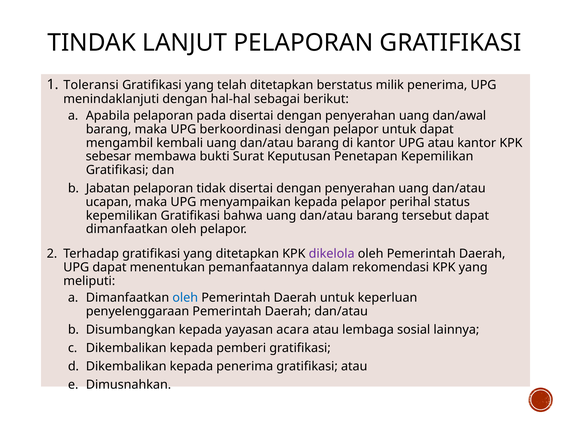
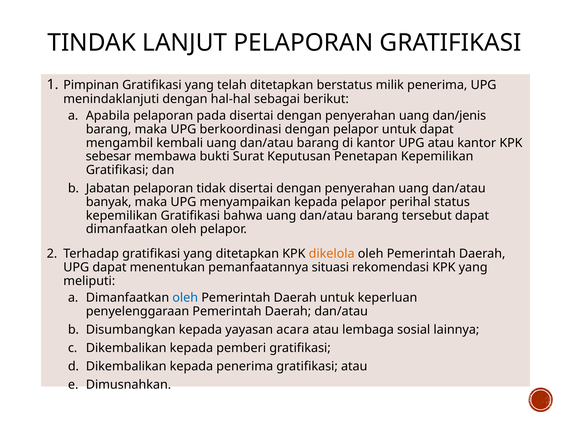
Toleransi: Toleransi -> Pimpinan (91, 85)
dan/awal: dan/awal -> dan/jenis (459, 116)
ucapan: ucapan -> banyak (109, 202)
dikelola colour: purple -> orange (332, 254)
dalam: dalam -> situasi (330, 268)
